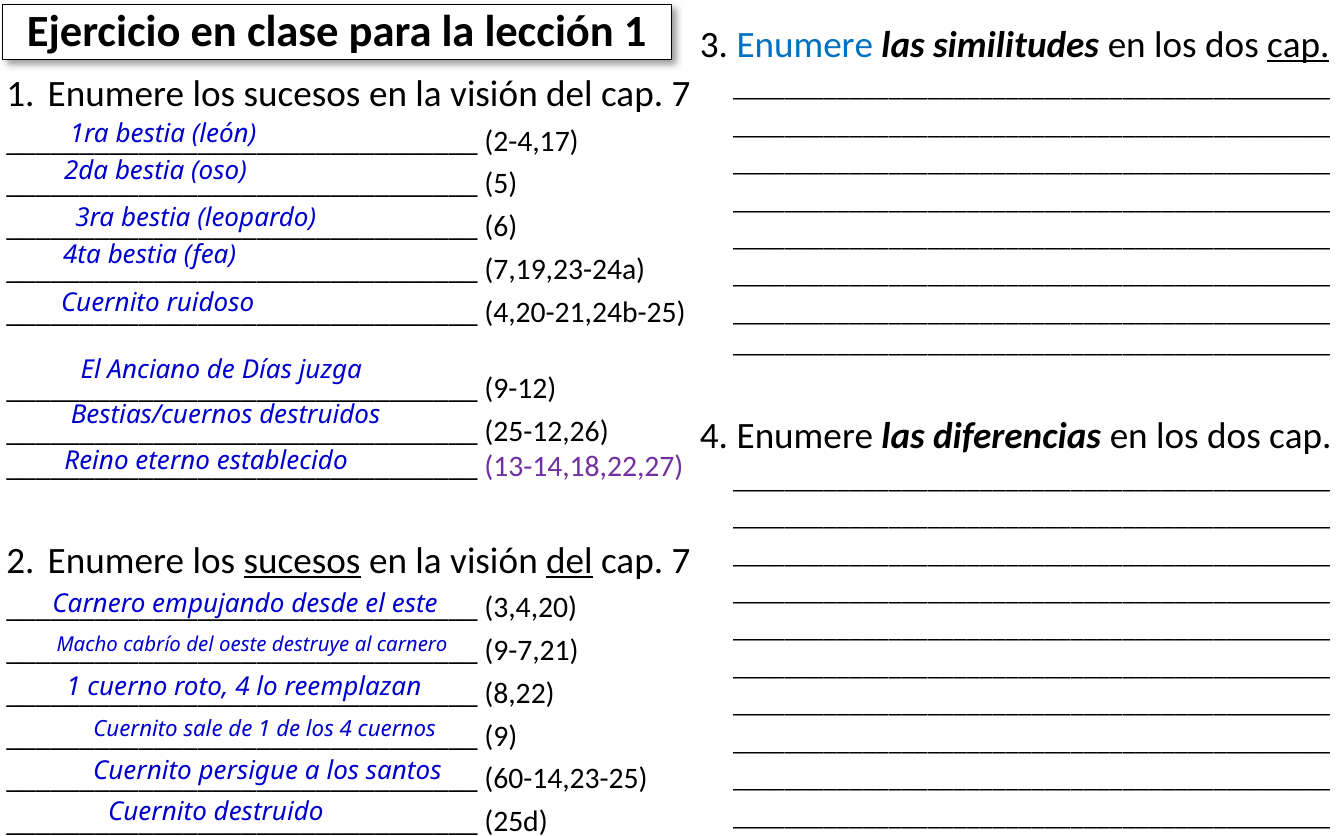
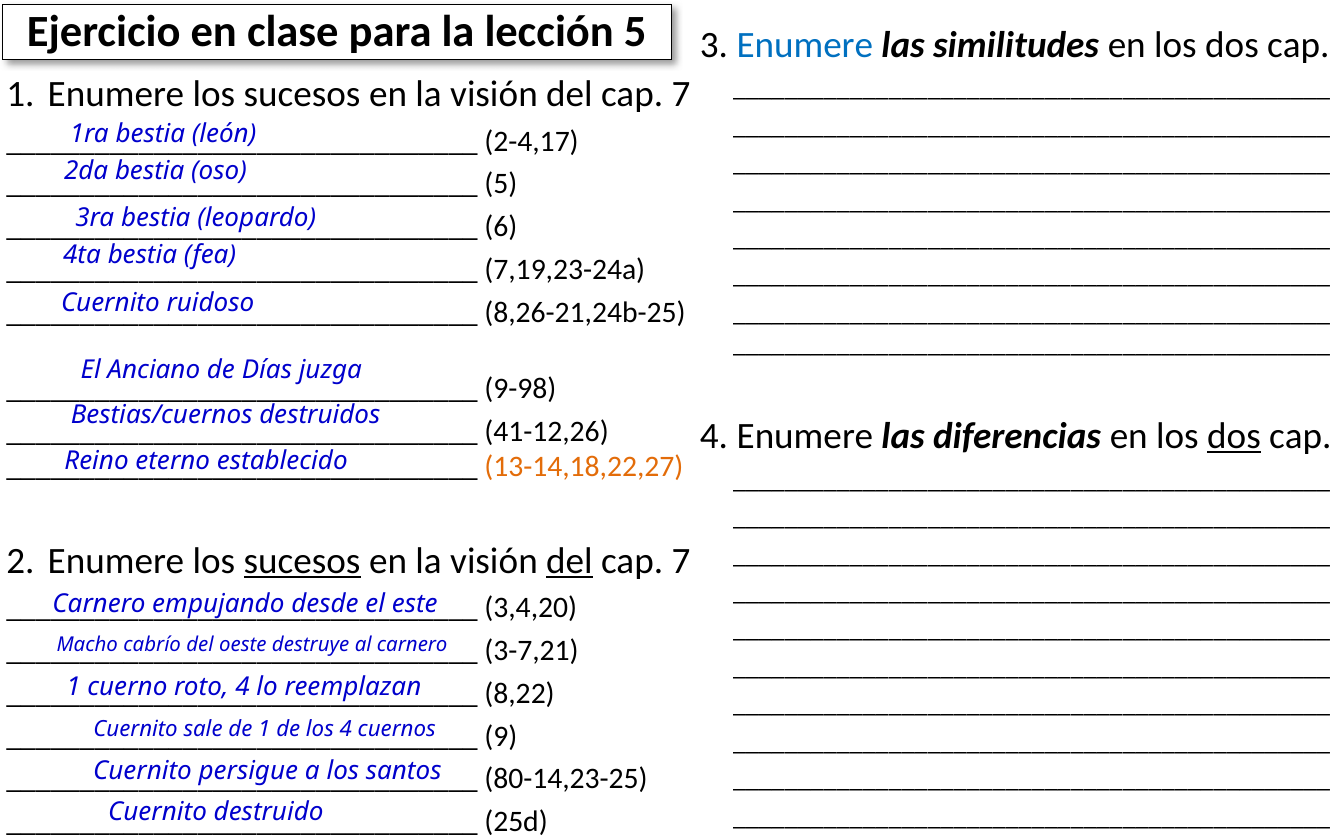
lección 1: 1 -> 5 (635, 32)
cap underline: present -> none (1298, 45)
4,20-21,24b-25: 4,20-21,24b-25 -> 8,26-21,24b-25 (585, 312)
9-12: 9-12 -> 9-98 (520, 388)
25-12,26: 25-12,26 -> 41-12,26 (547, 431)
dos underline: none -> present (1234, 436)
13-14,18,22,27 colour: purple -> orange (584, 467)
9-7,21: 9-7,21 -> 3-7,21 (532, 650)
60-14,23-25: 60-14,23-25 -> 80-14,23-25 (566, 779)
